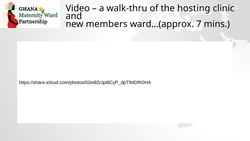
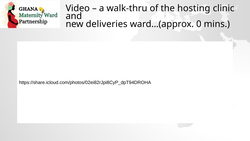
members: members -> deliveries (107, 24)
7: 7 -> 0 (199, 24)
